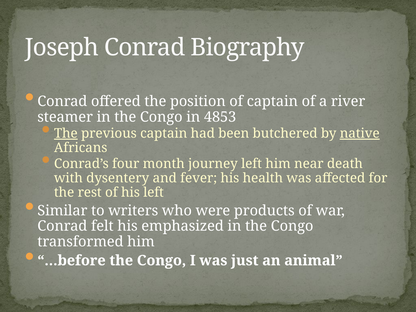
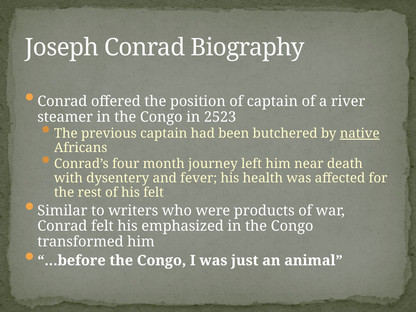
4853: 4853 -> 2523 (220, 117)
The underline: present -> none (66, 133)
his left: left -> felt (154, 192)
